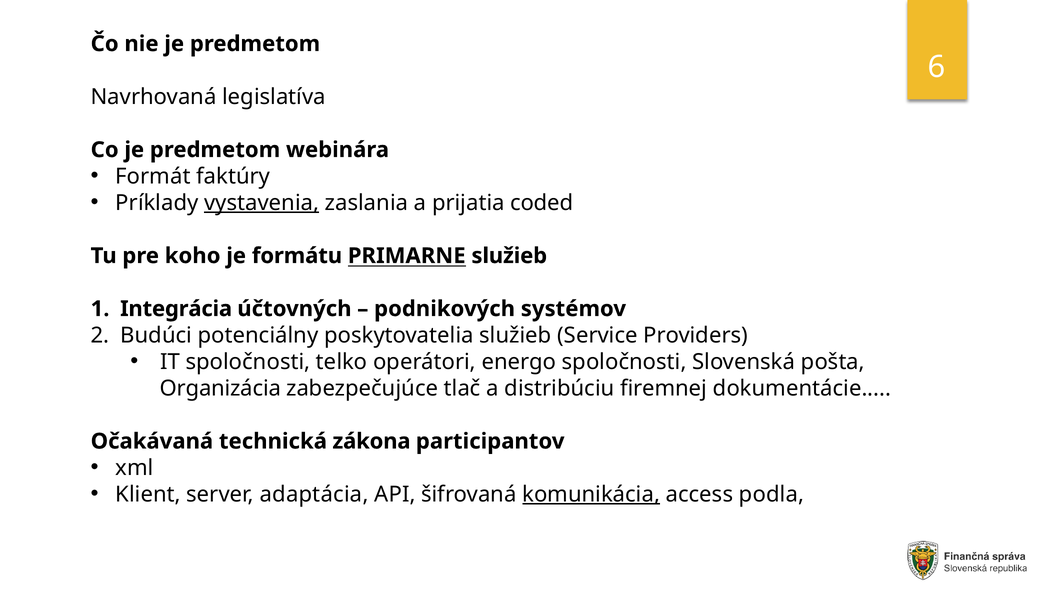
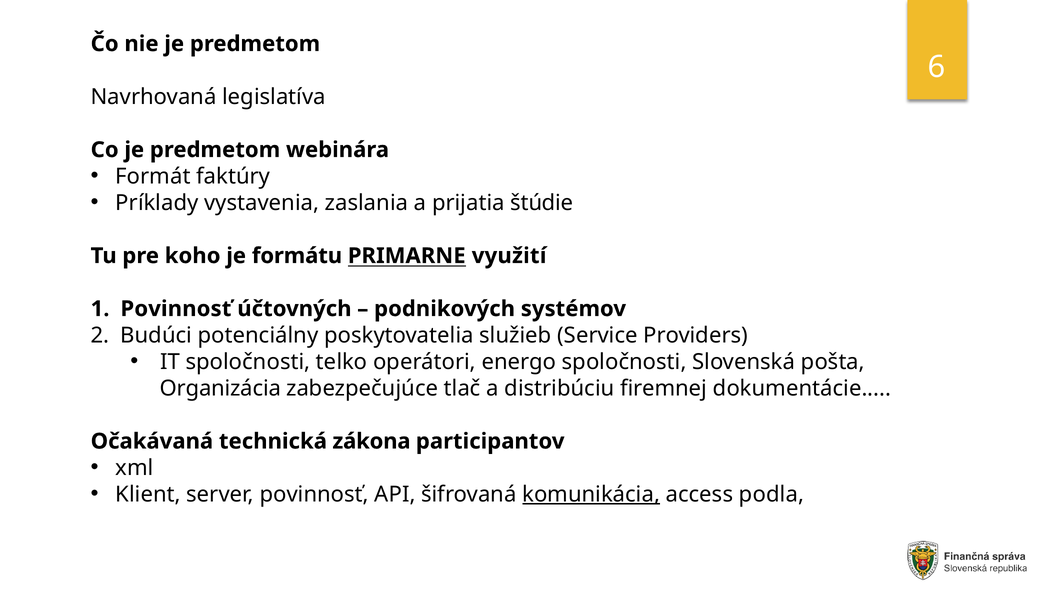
vystavenia underline: present -> none (262, 203)
coded: coded -> štúdie (542, 203)
PRIMARNE služieb: služieb -> využití (509, 256)
Integrácia: Integrácia -> Povinnosť (176, 309)
server adaptácia: adaptácia -> povinnosť (314, 495)
